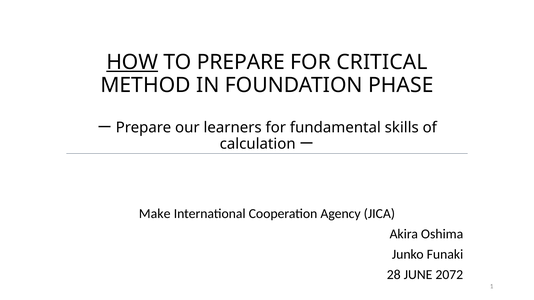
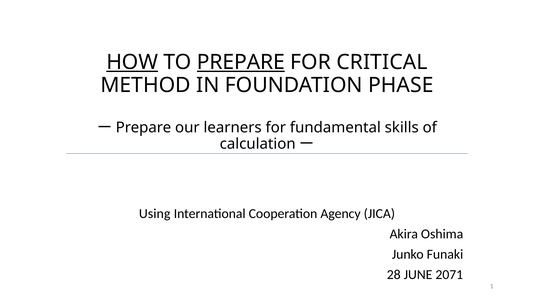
PREPARE underline: none -> present (241, 62)
Make: Make -> Using (155, 214)
2072: 2072 -> 2071 (449, 275)
